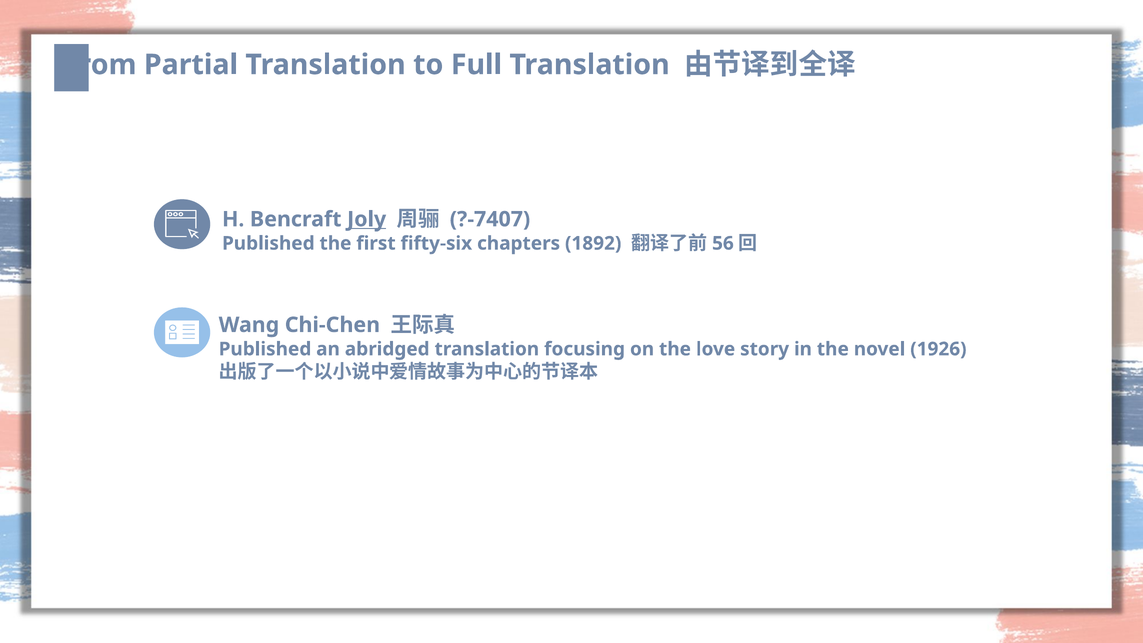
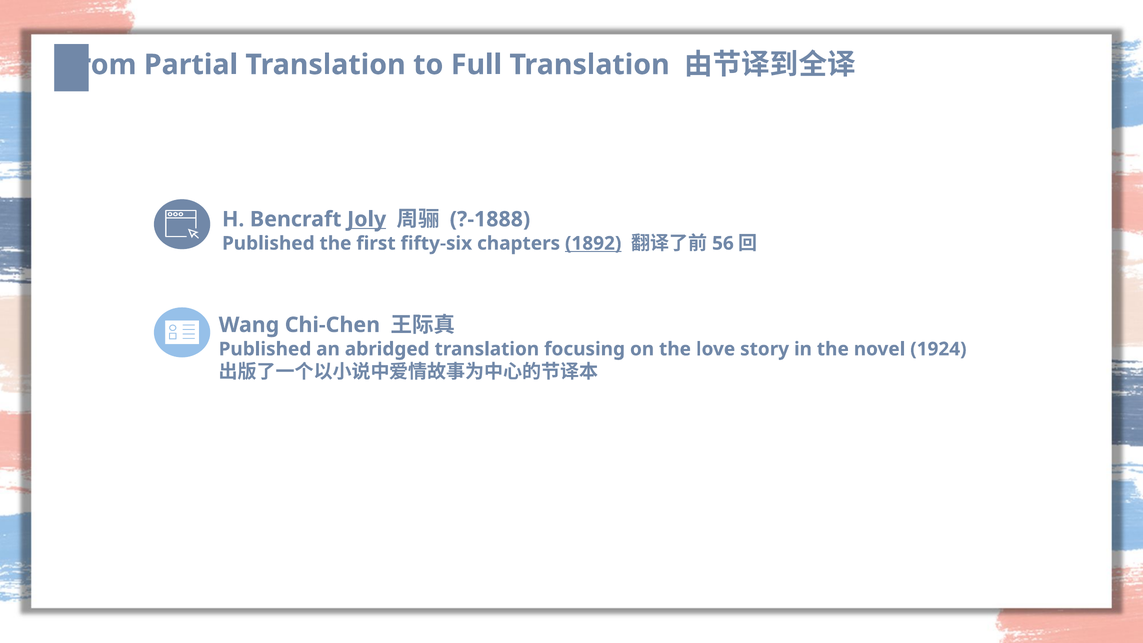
?-7407: ?-7407 -> ?-1888 (490, 219)
1892 underline: none -> present (593, 243)
1926: 1926 -> 1924 (938, 349)
